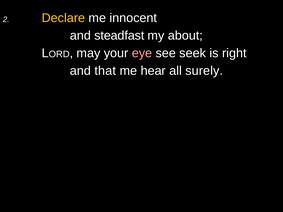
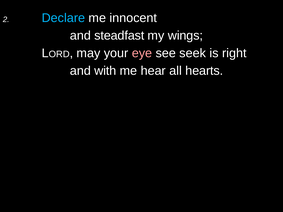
Declare colour: yellow -> light blue (63, 18)
about: about -> wings (185, 36)
that: that -> with (105, 71)
surely: surely -> hearts (204, 71)
